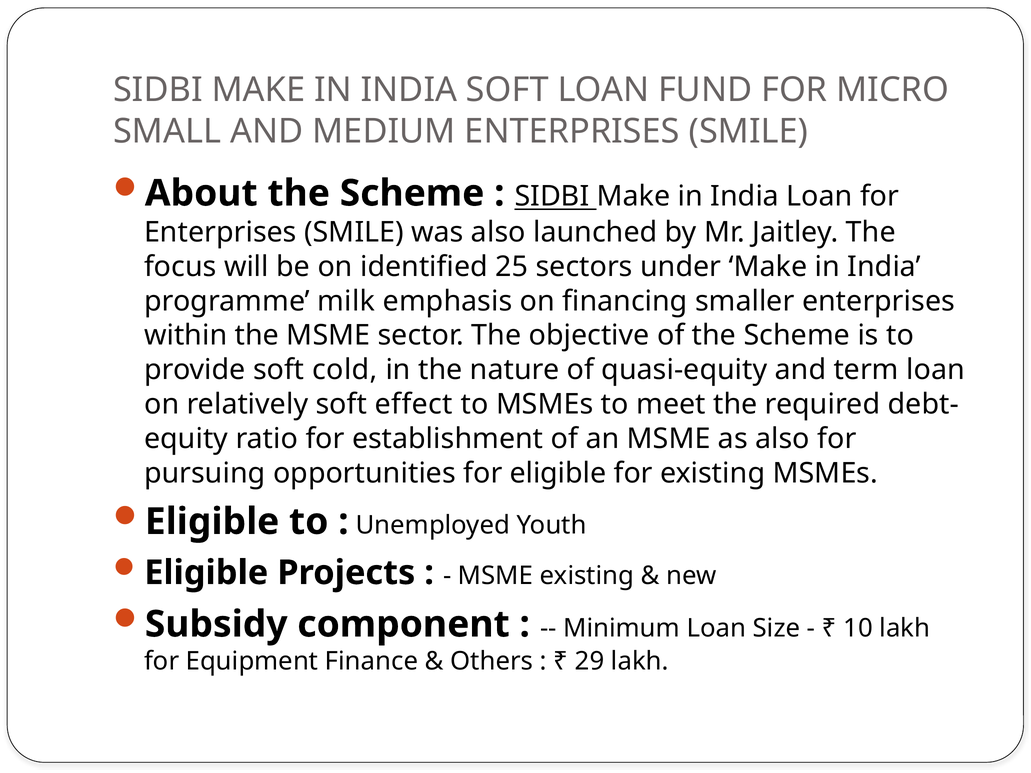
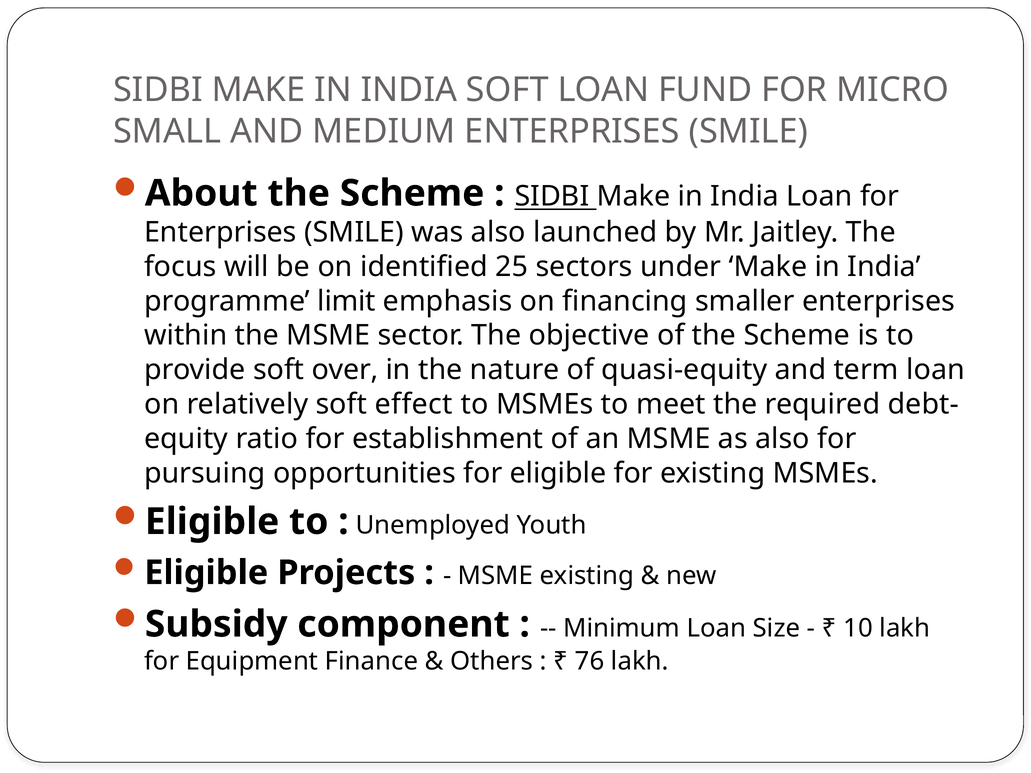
milk: milk -> limit (347, 301)
cold: cold -> over (345, 370)
29: 29 -> 76 (590, 661)
